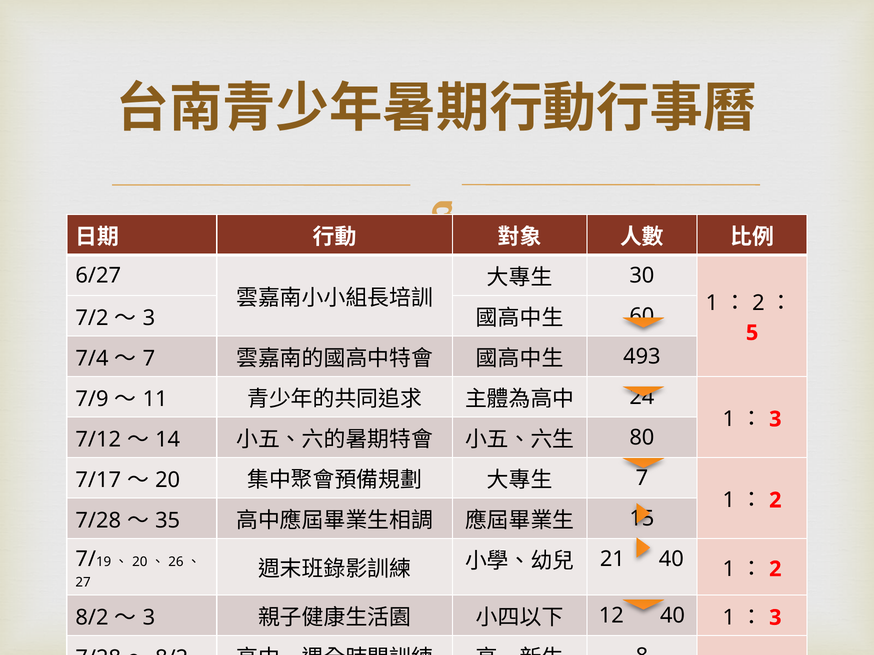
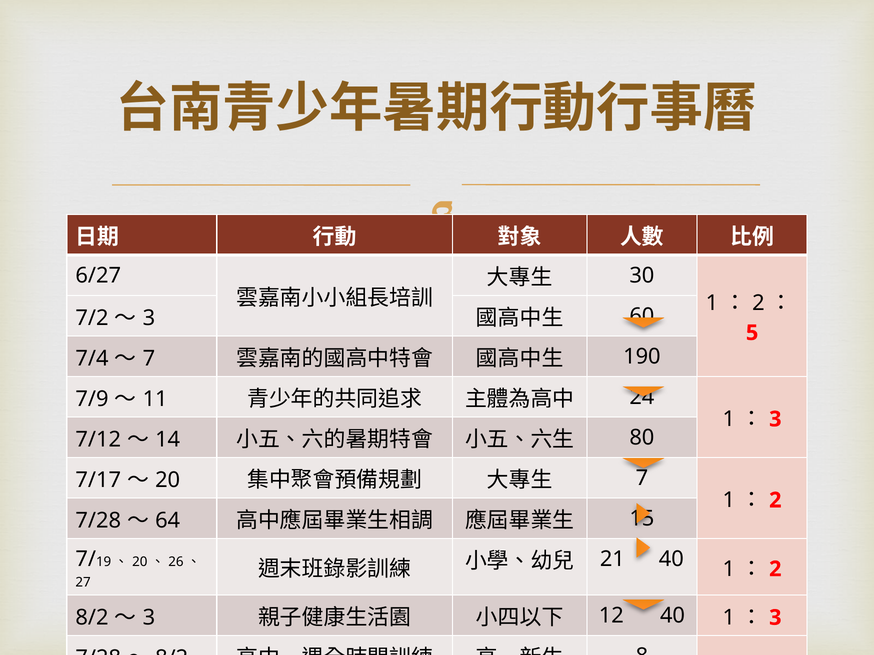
493: 493 -> 190 (642, 357)
35: 35 -> 64 (168, 521)
